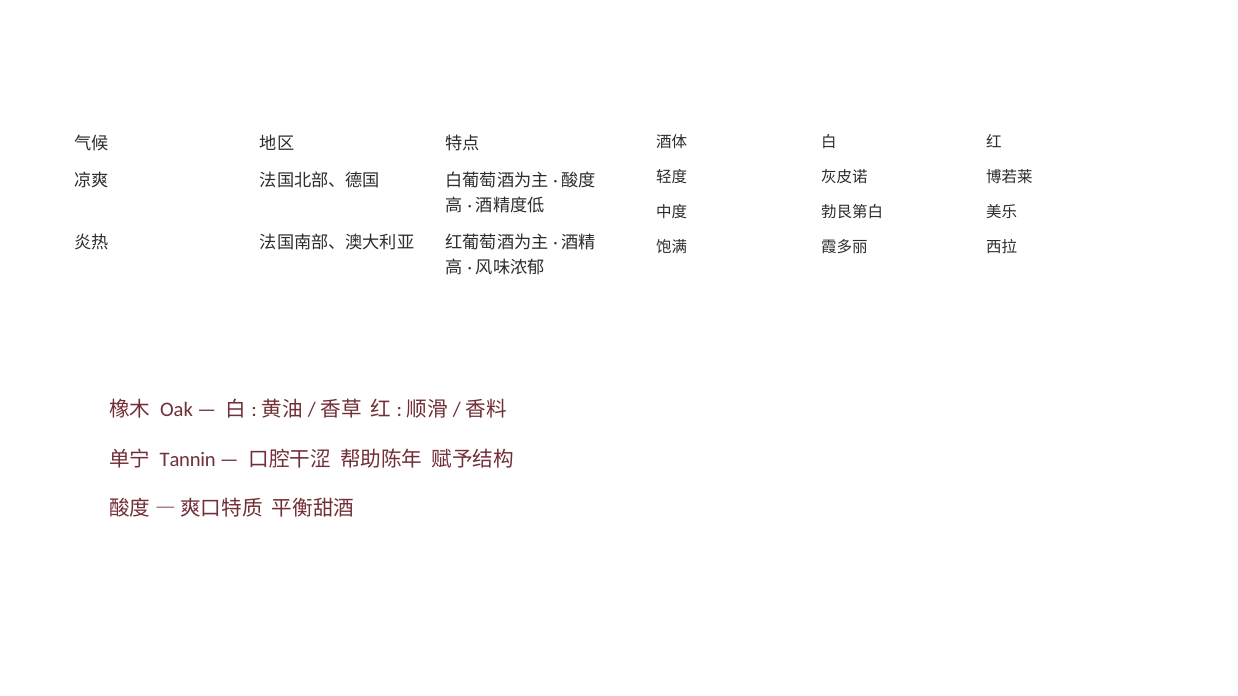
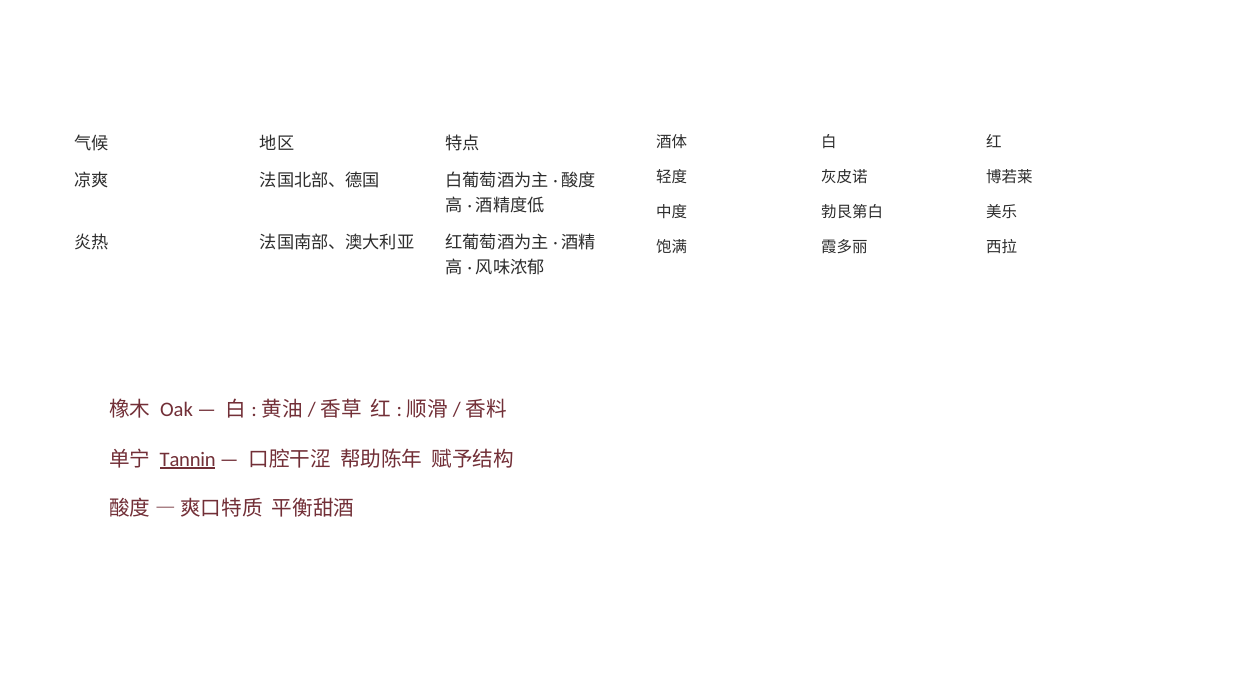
Tannin underline: none -> present (188, 459)
